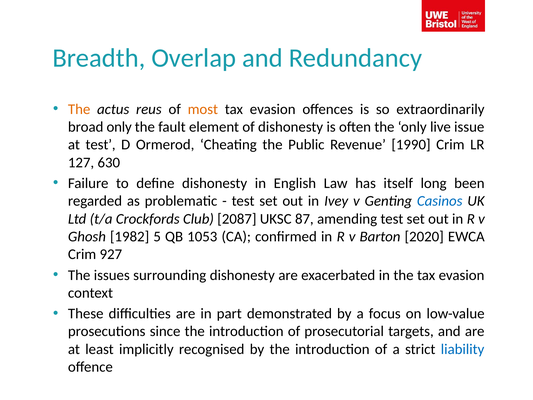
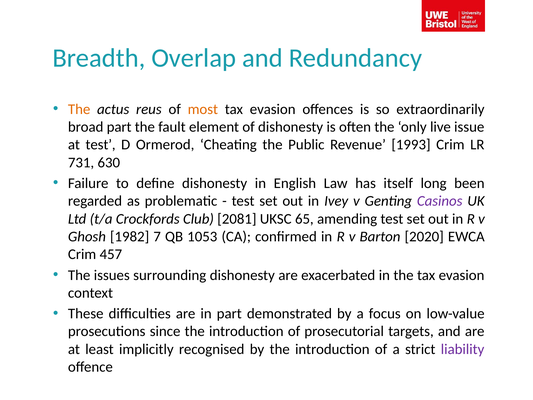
broad only: only -> part (119, 127)
1990: 1990 -> 1993 (411, 145)
127: 127 -> 731 (81, 162)
Casinos colour: blue -> purple (440, 201)
2087: 2087 -> 2081 (237, 219)
87: 87 -> 65 (304, 219)
5: 5 -> 7 (157, 236)
927: 927 -> 457 (111, 254)
liability colour: blue -> purple (463, 349)
